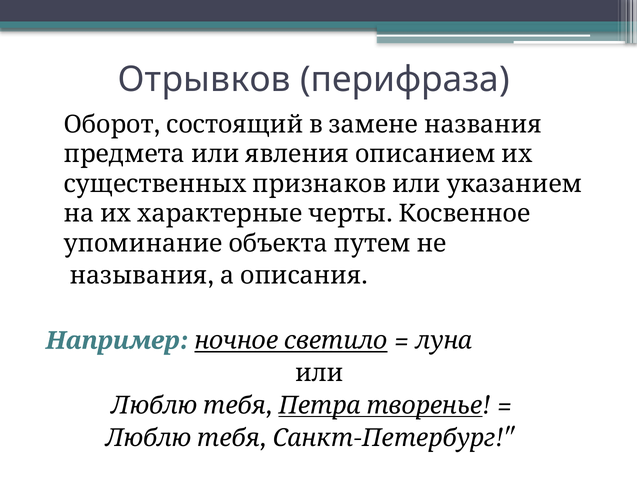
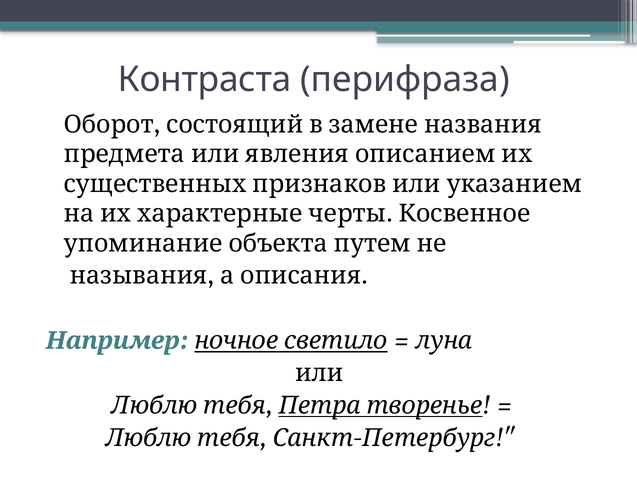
Отрывков: Отрывков -> Контраста (205, 80)
